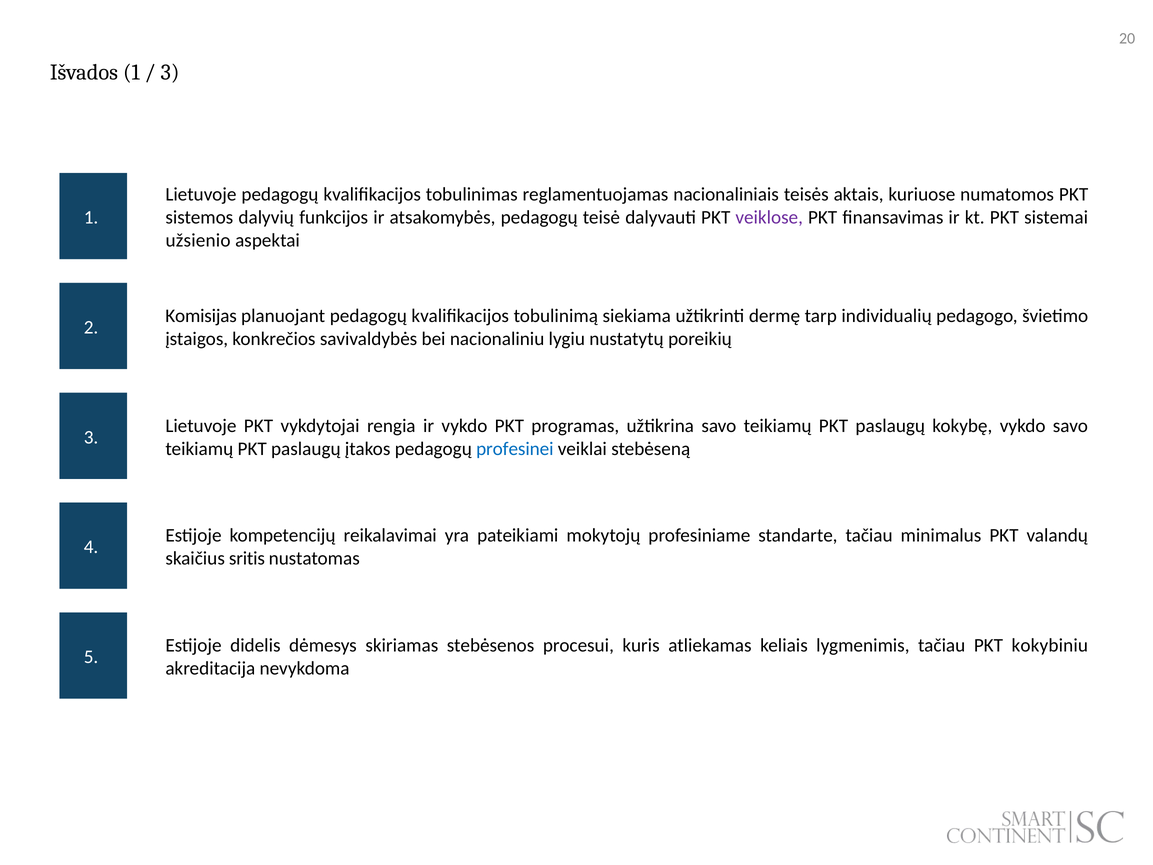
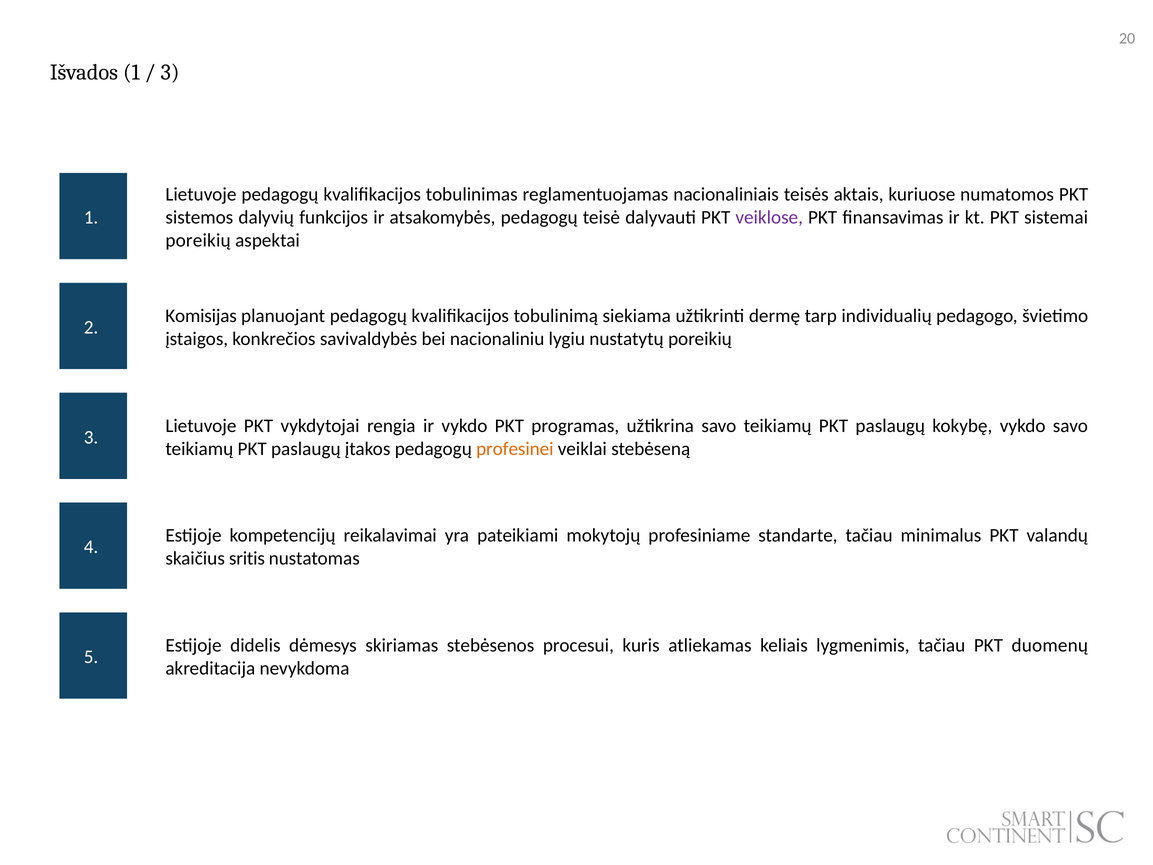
užsienio: užsienio -> poreikių (198, 240)
profesinei colour: blue -> orange (515, 449)
kokybiniu: kokybiniu -> duomenų (1050, 645)
